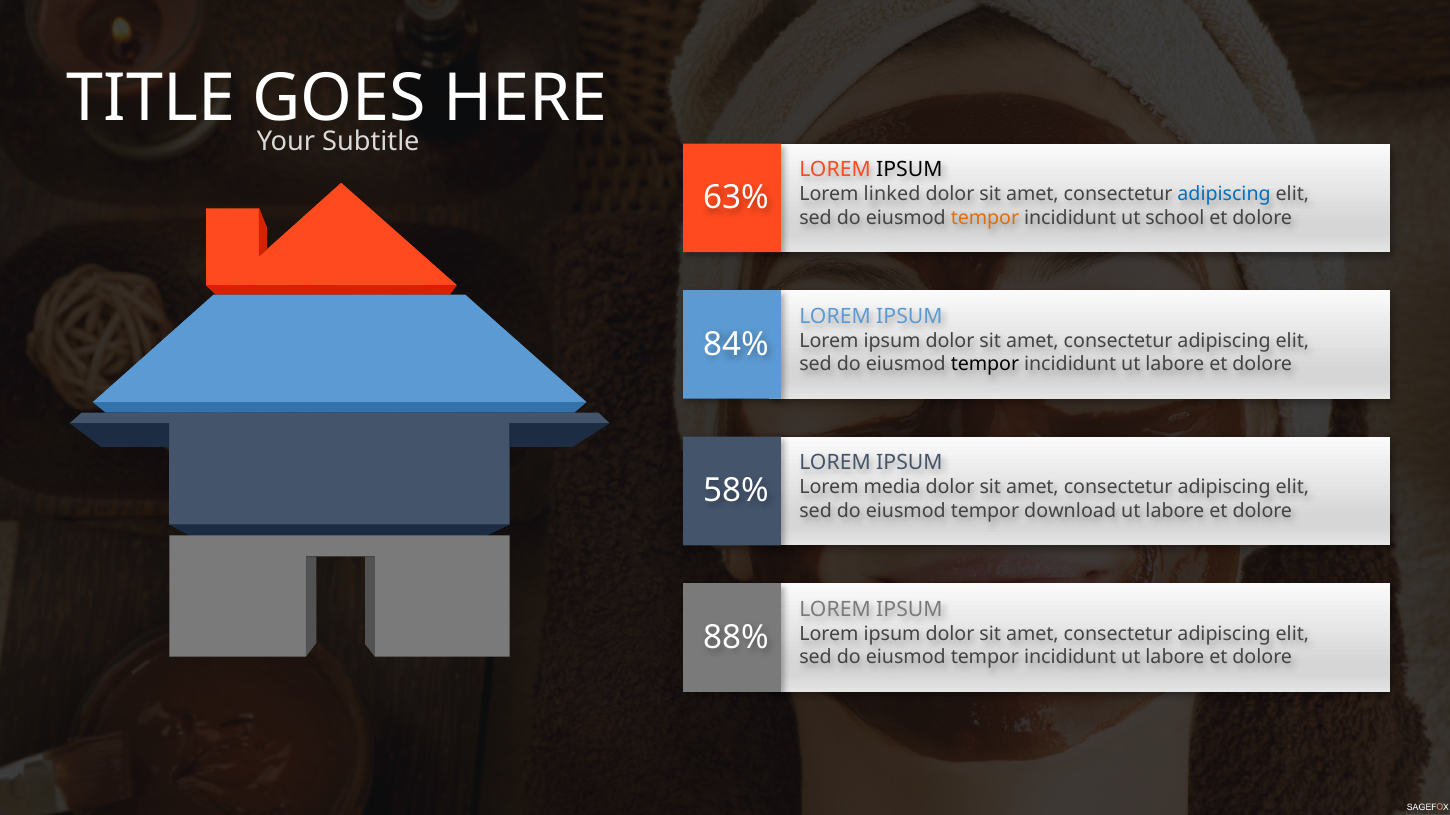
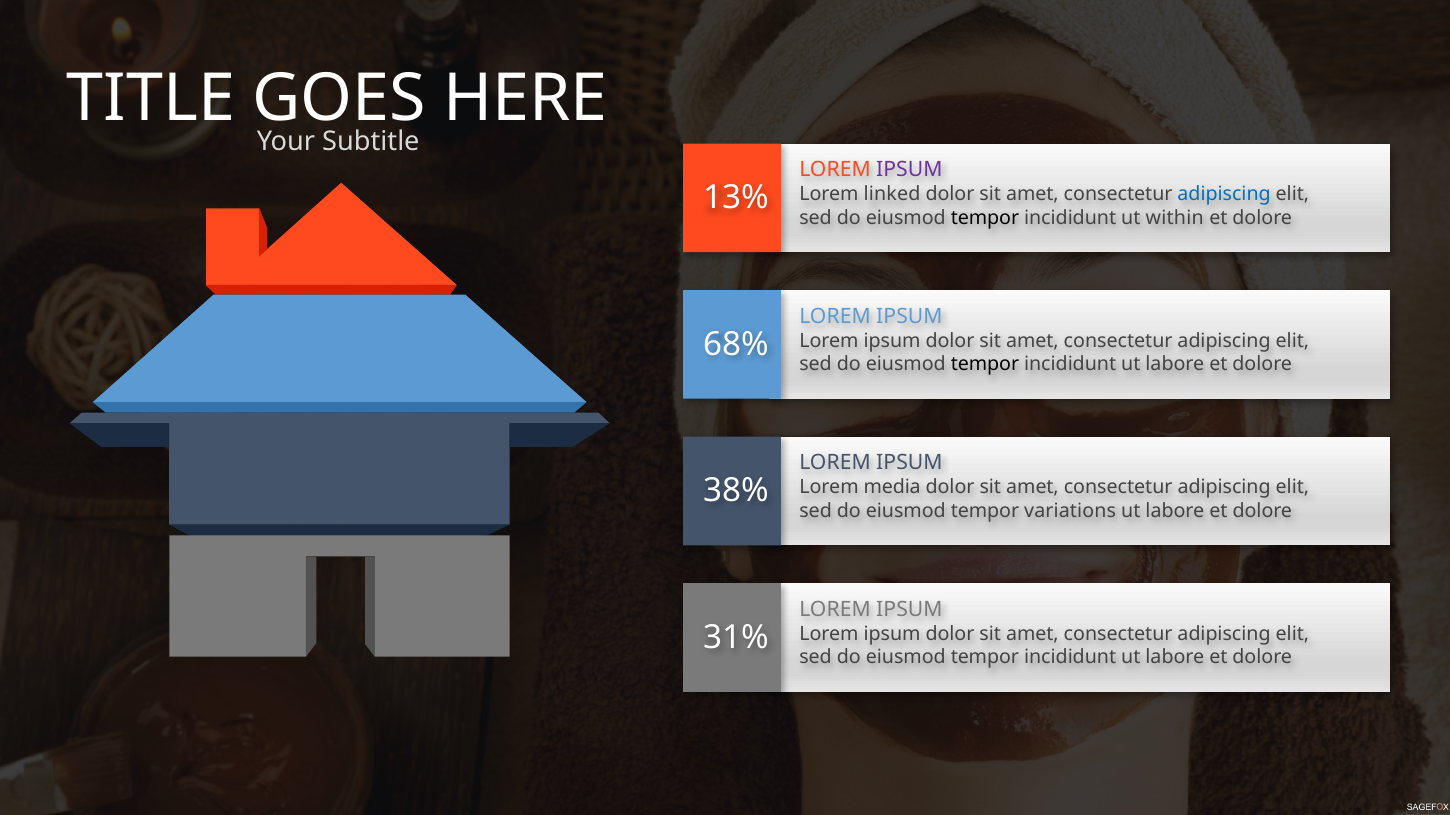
IPSUM colour: black -> purple (909, 170)
63%: 63% -> 13% (736, 198)
tempor colour: orange -> black (985, 218)
school: school -> within (1175, 218)
84%: 84% -> 68% (736, 344)
58%: 58% -> 38% (736, 491)
download: download -> variations (1070, 511)
88%: 88% -> 31% (736, 638)
